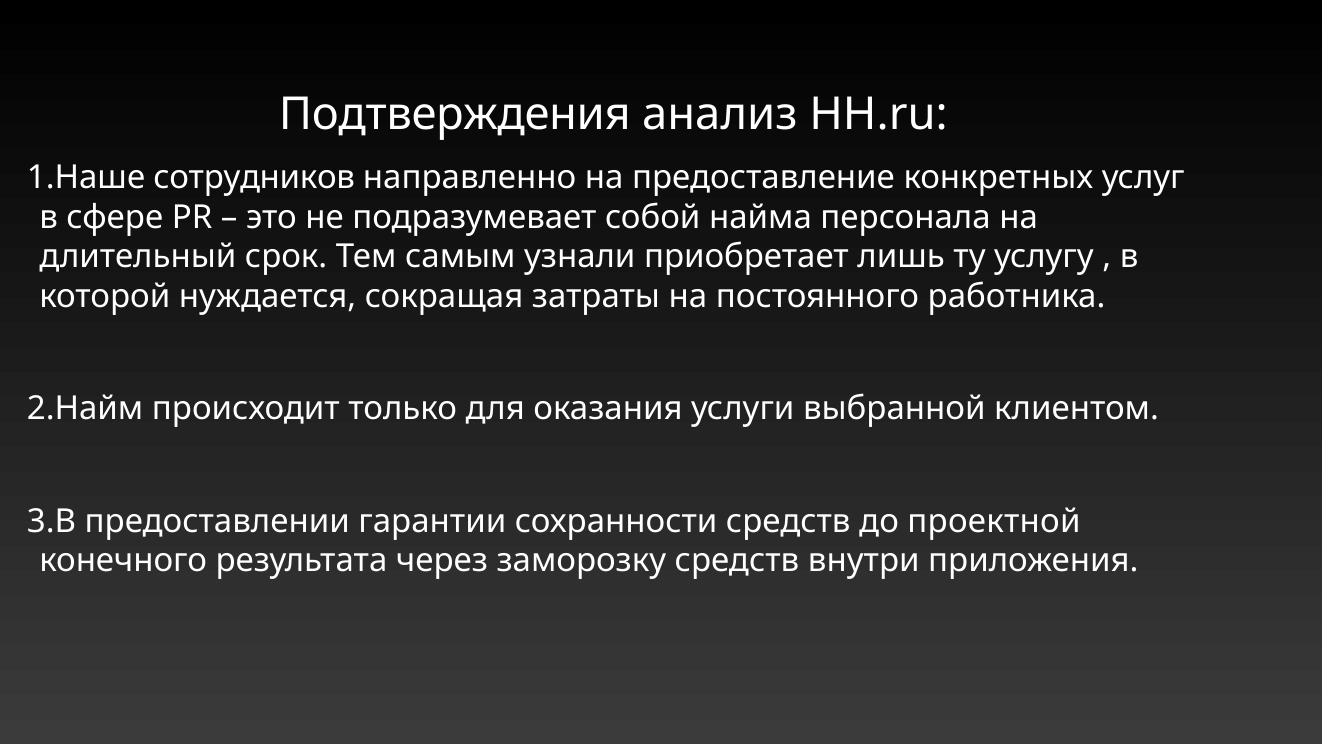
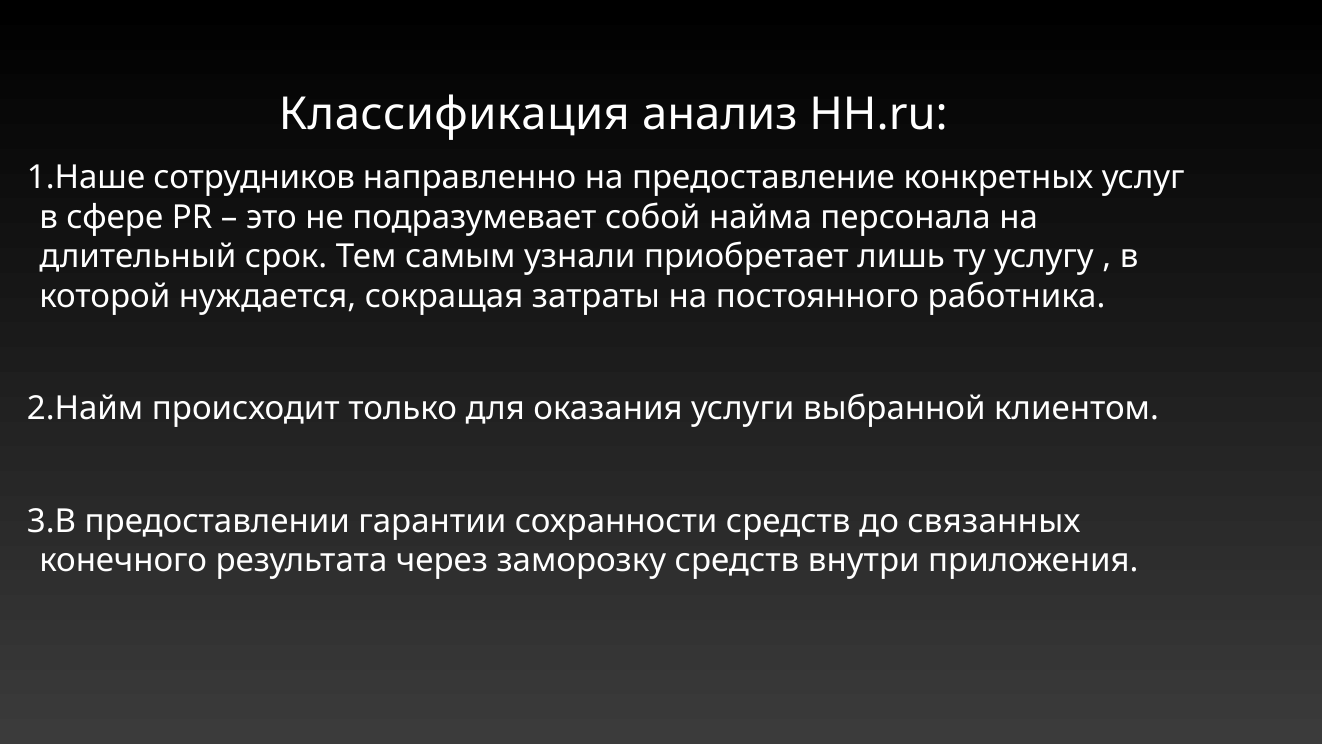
Подтверждения: Подтверждения -> Классификация (454, 115)
проектной: проектной -> связанных (994, 521)
